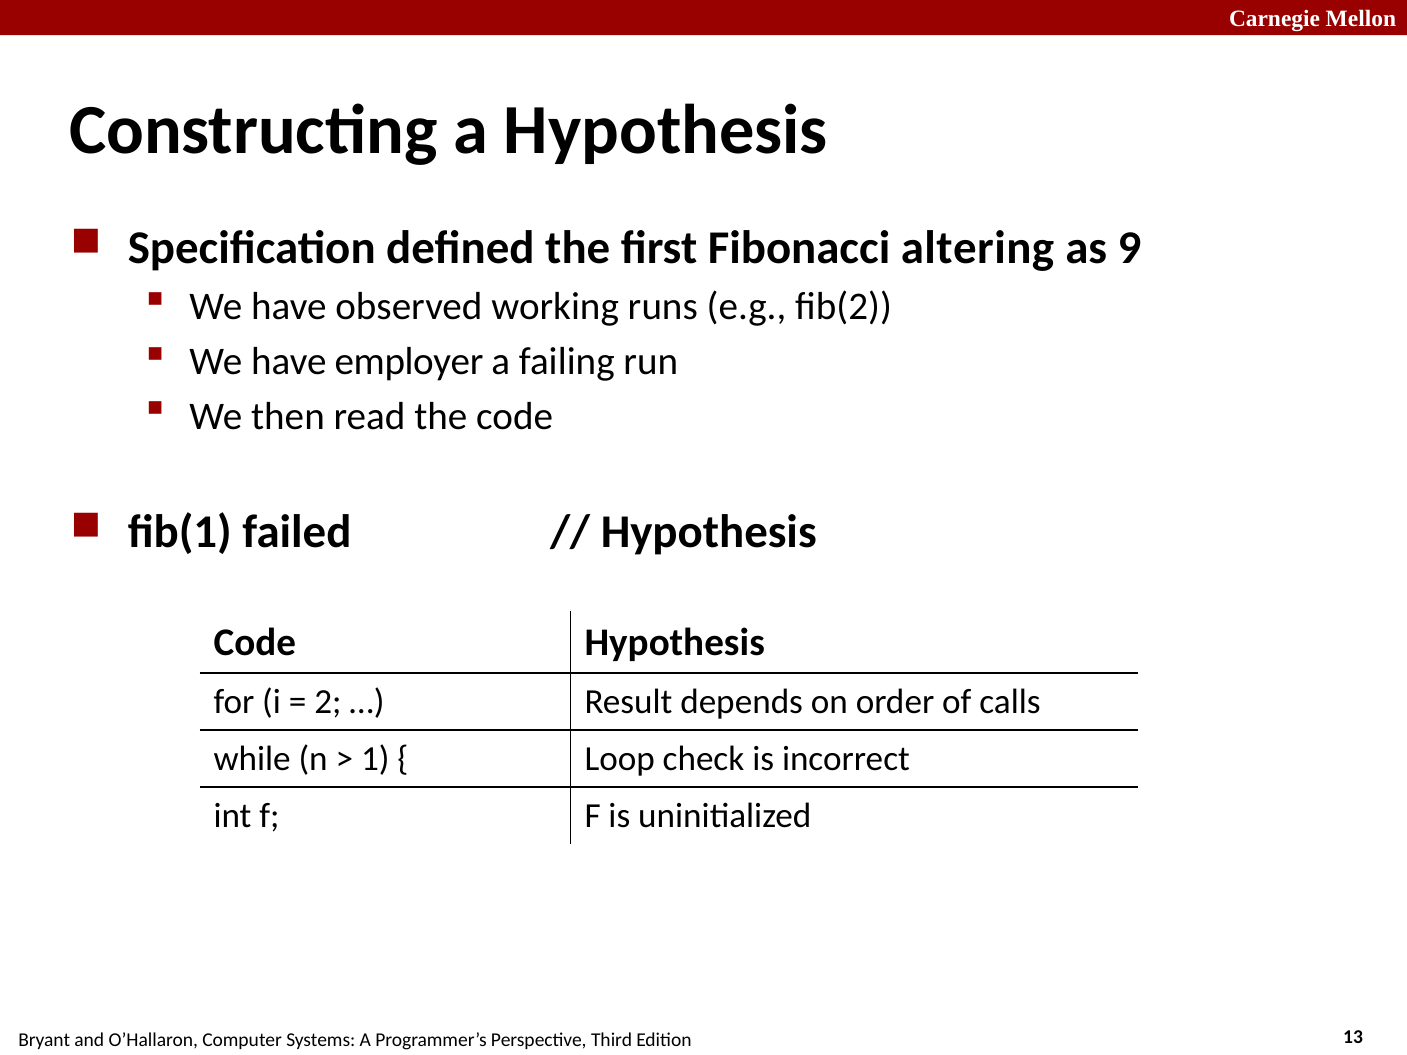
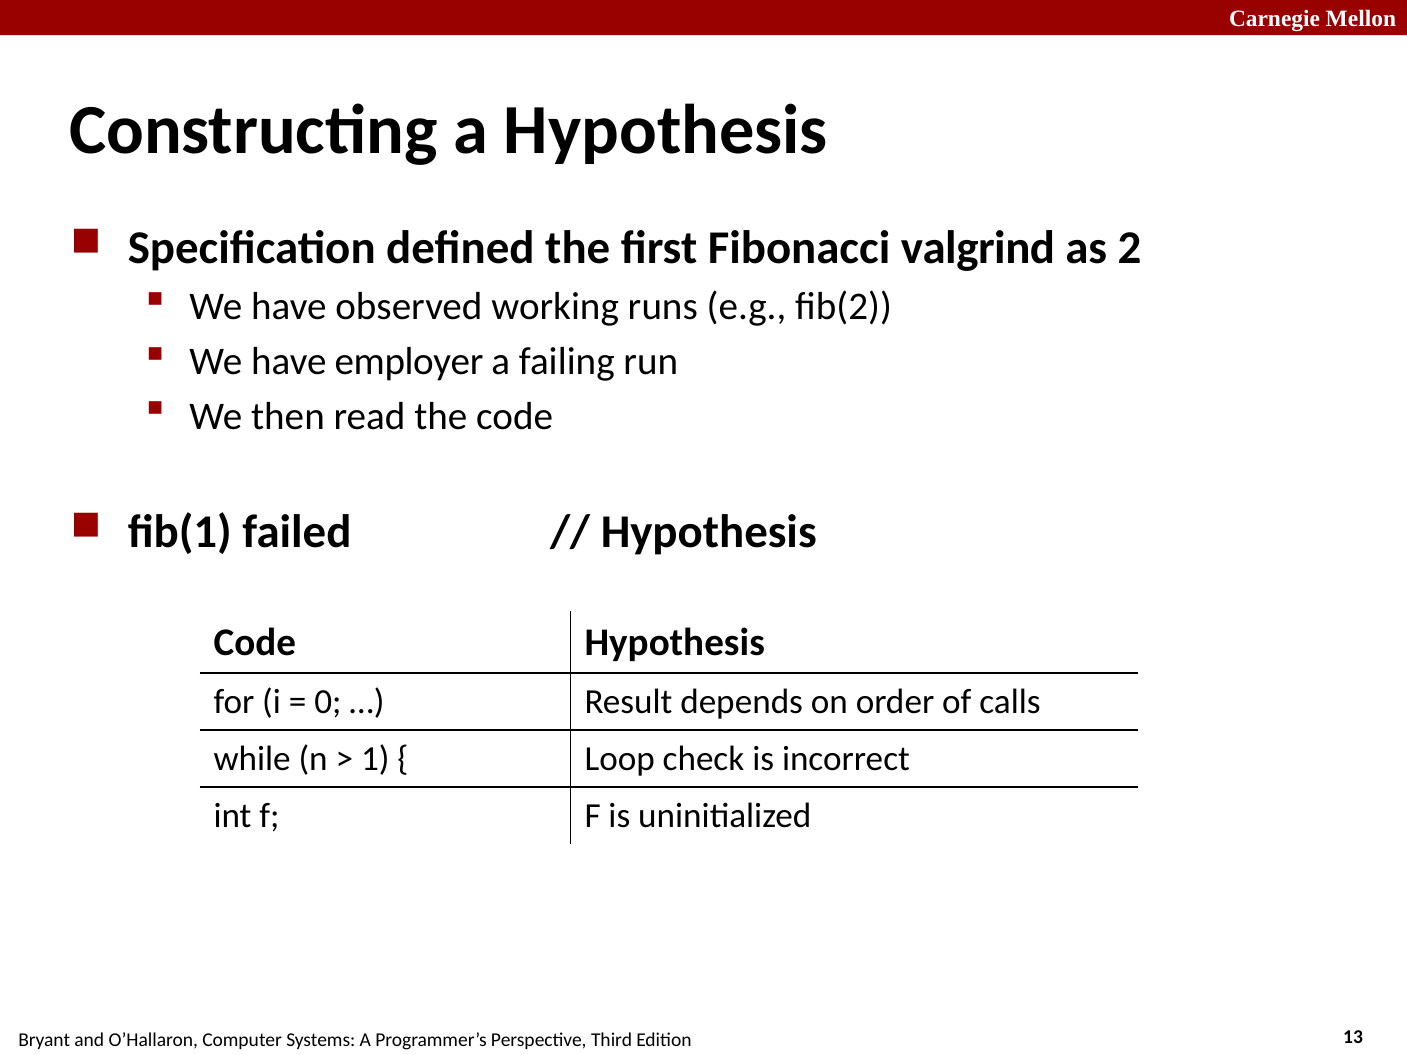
altering: altering -> valgrind (978, 248)
9: 9 -> 2 (1129, 248)
2: 2 -> 0 (328, 702)
